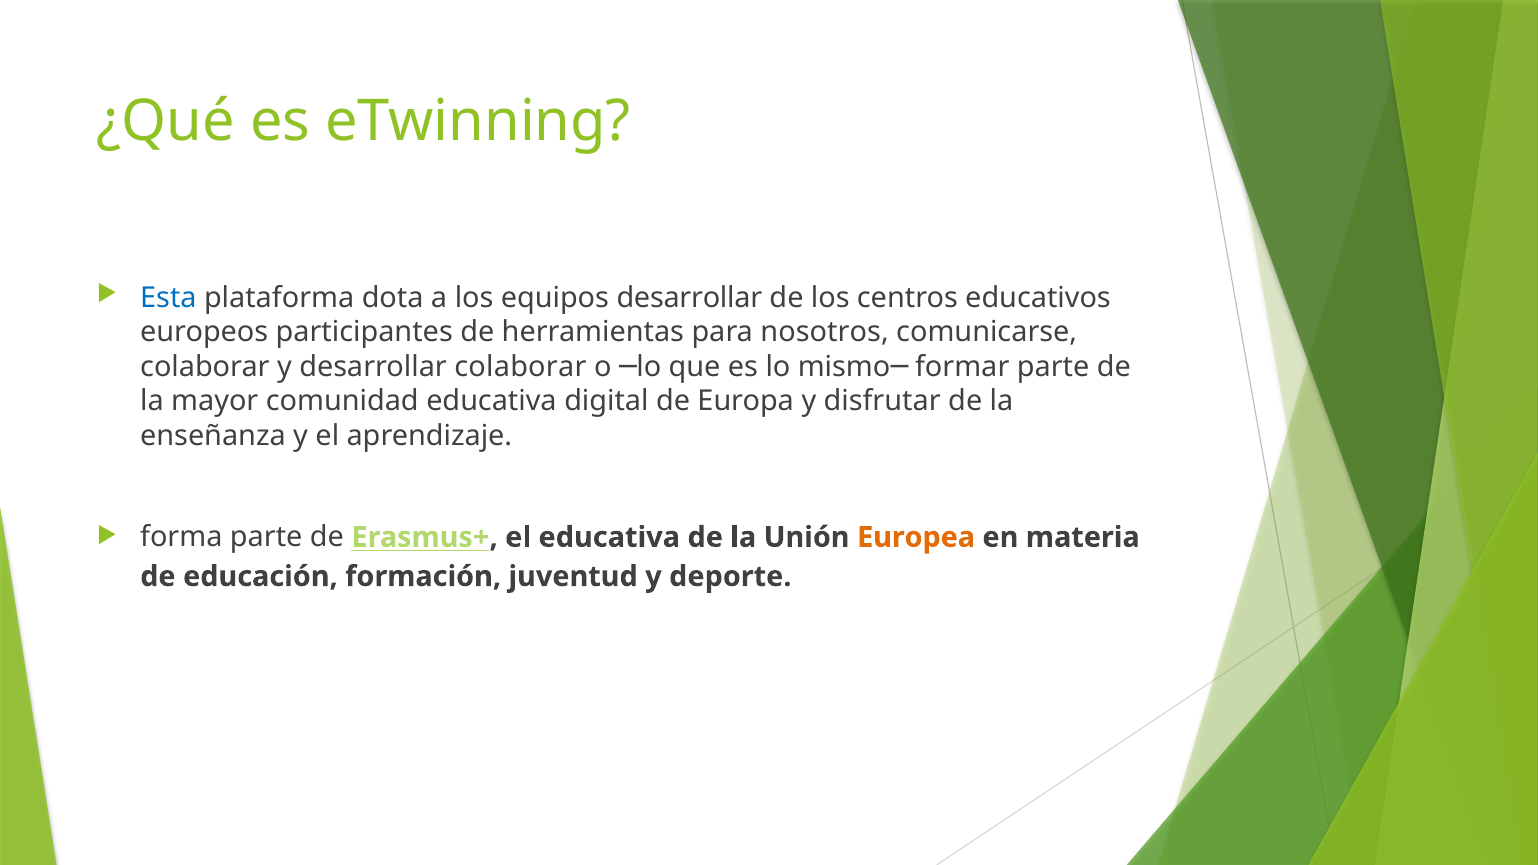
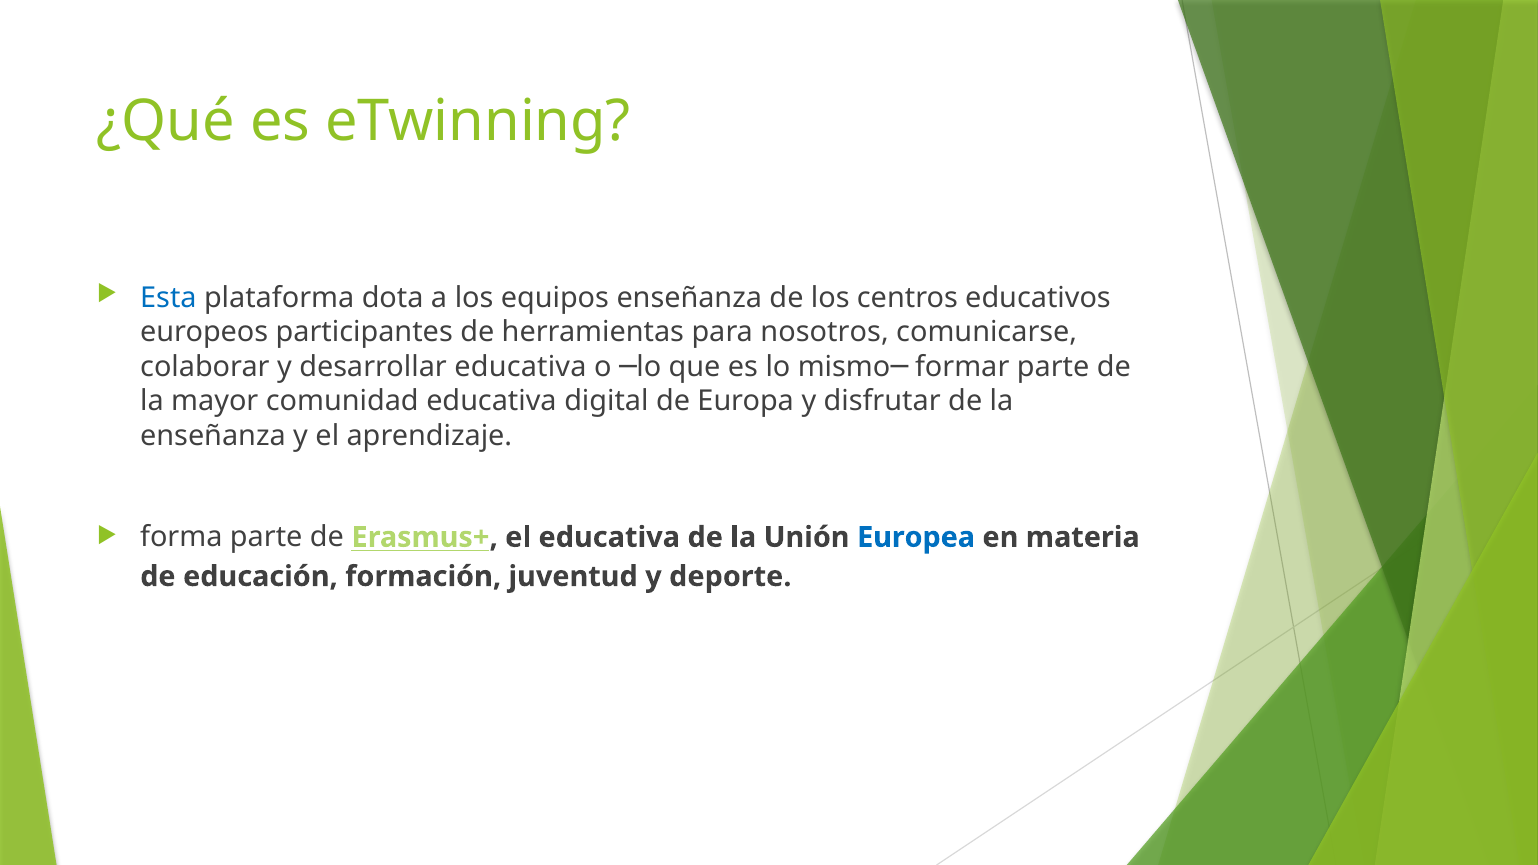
equipos desarrollar: desarrollar -> enseñanza (689, 298)
desarrollar colaborar: colaborar -> educativa (520, 367)
Europea colour: orange -> blue (916, 537)
